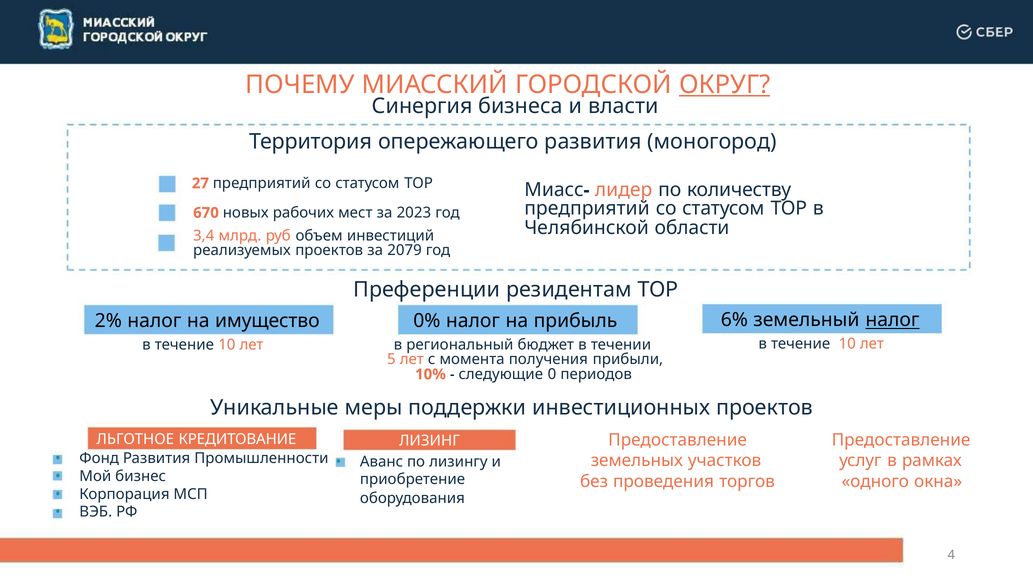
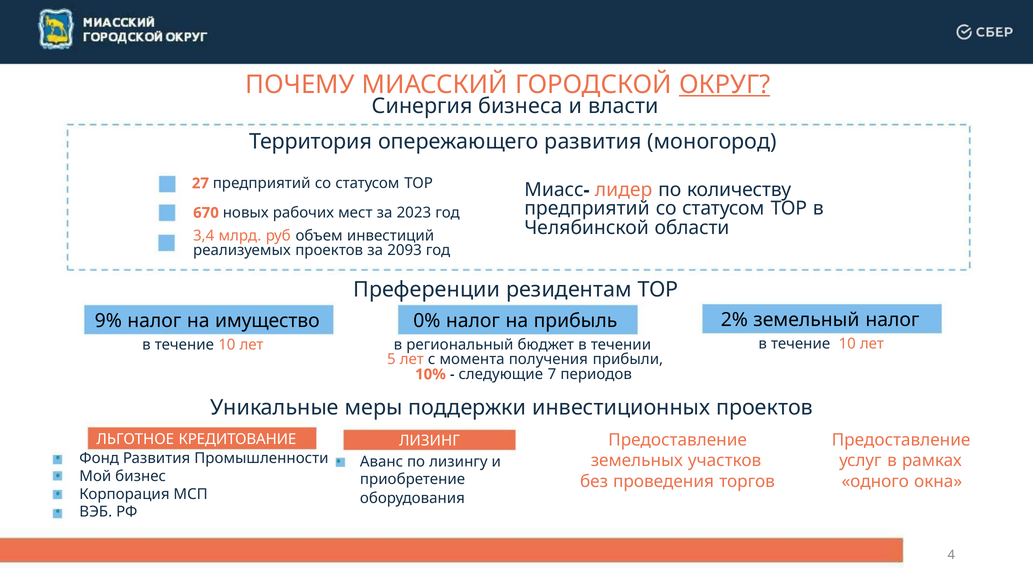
2079: 2079 -> 2093 (405, 250)
2%: 2% -> 9% (108, 321)
6%: 6% -> 2% (734, 320)
налог underline: present -> none (892, 320)
0: 0 -> 7 (552, 374)
